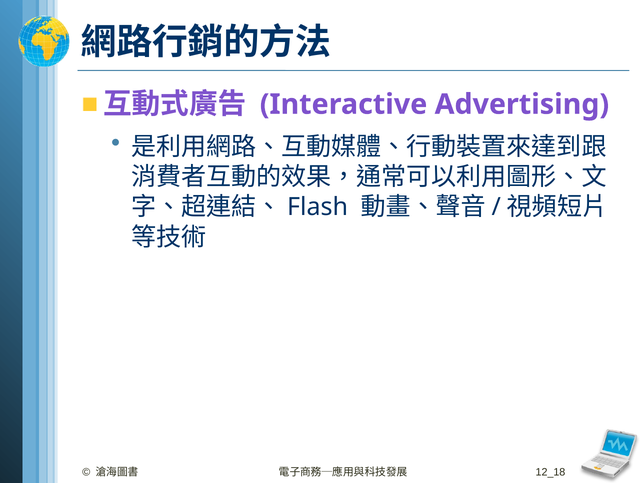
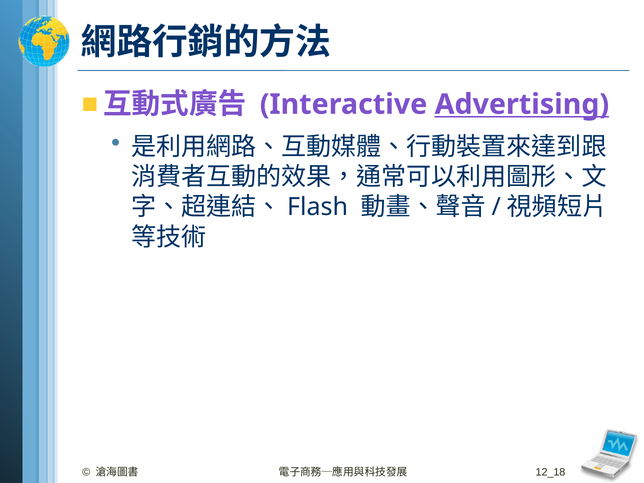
Advertising underline: none -> present (522, 104)
